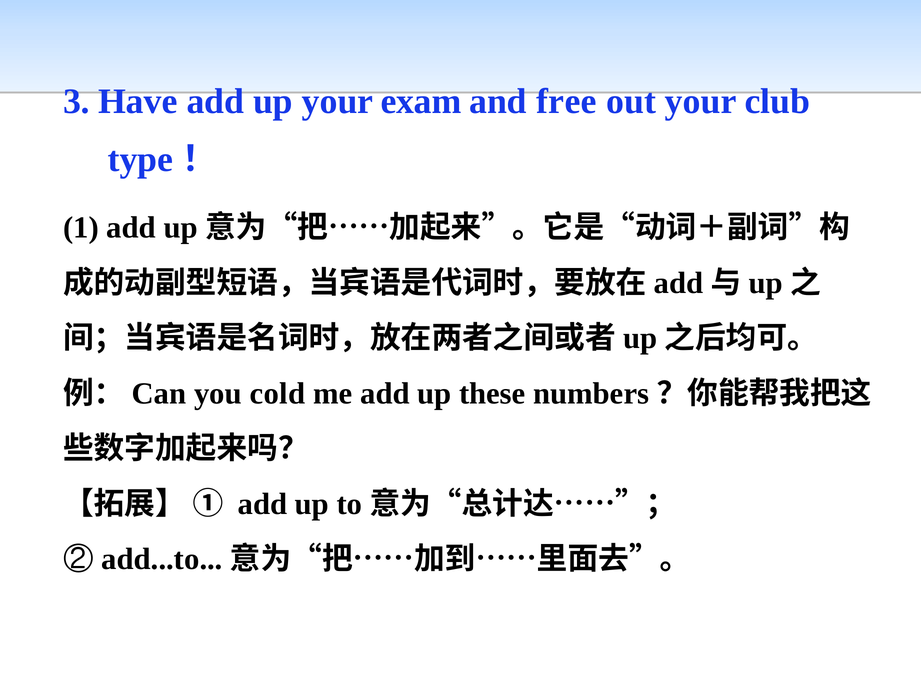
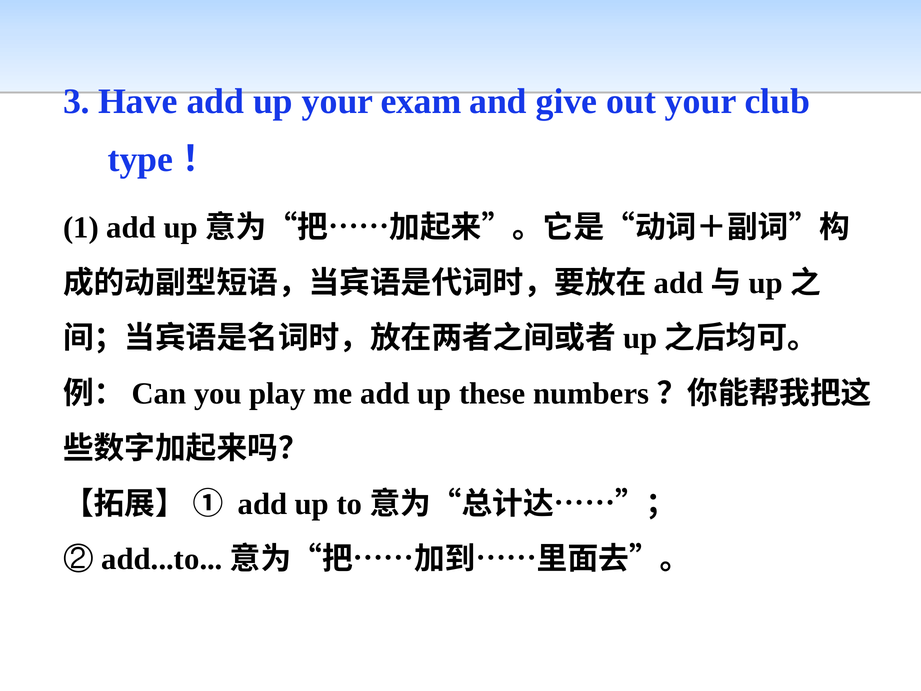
free: free -> give (567, 101)
cold: cold -> play (278, 393)
